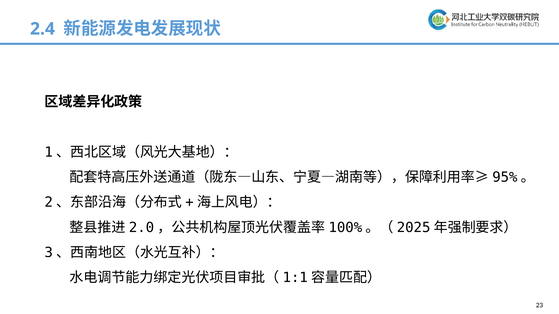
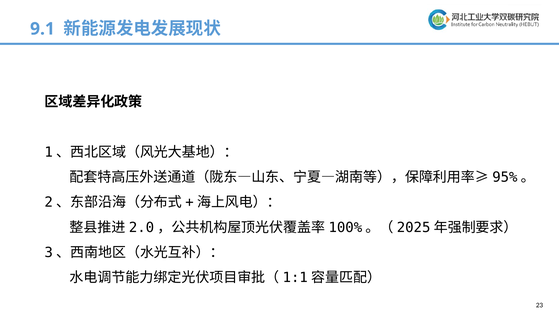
2.4: 2.4 -> 9.1 (42, 29)
